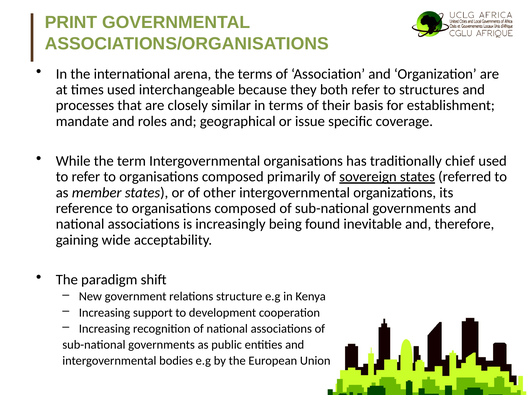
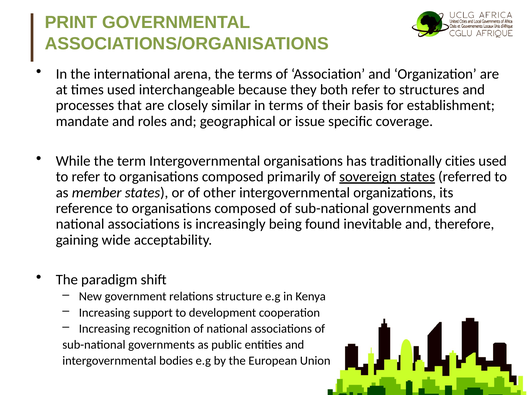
chief: chief -> cities (460, 161)
